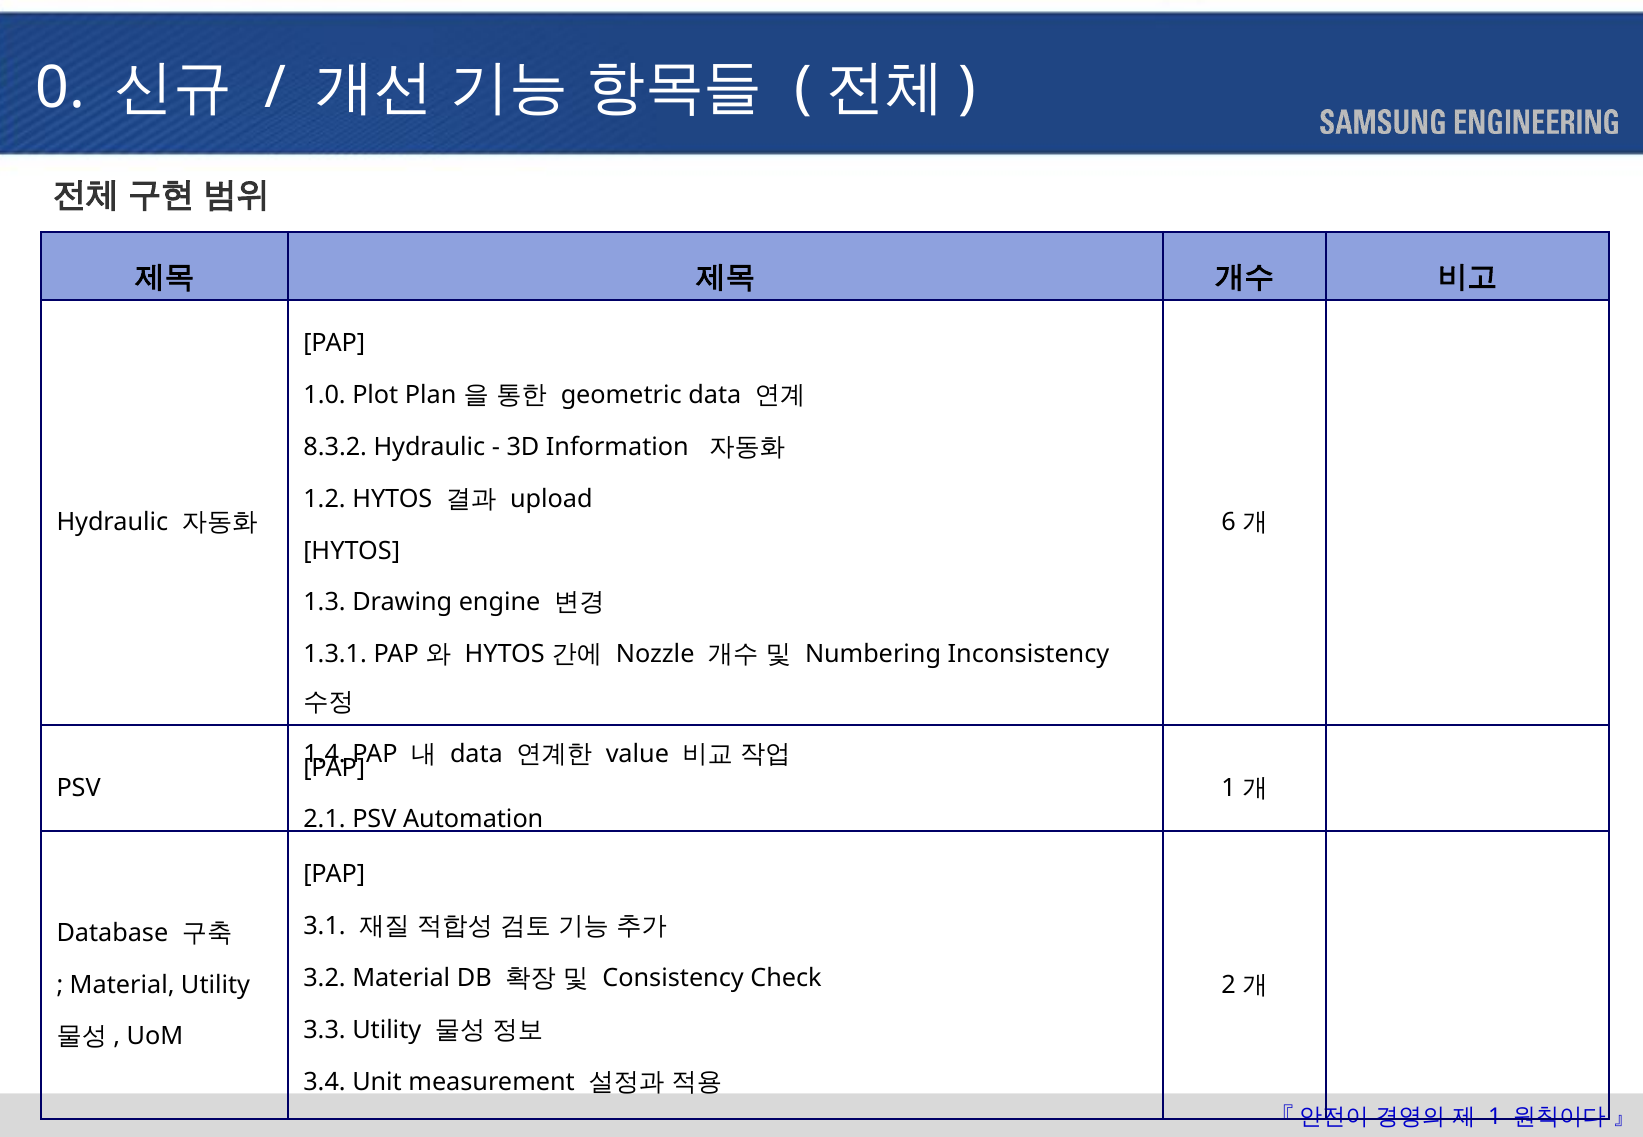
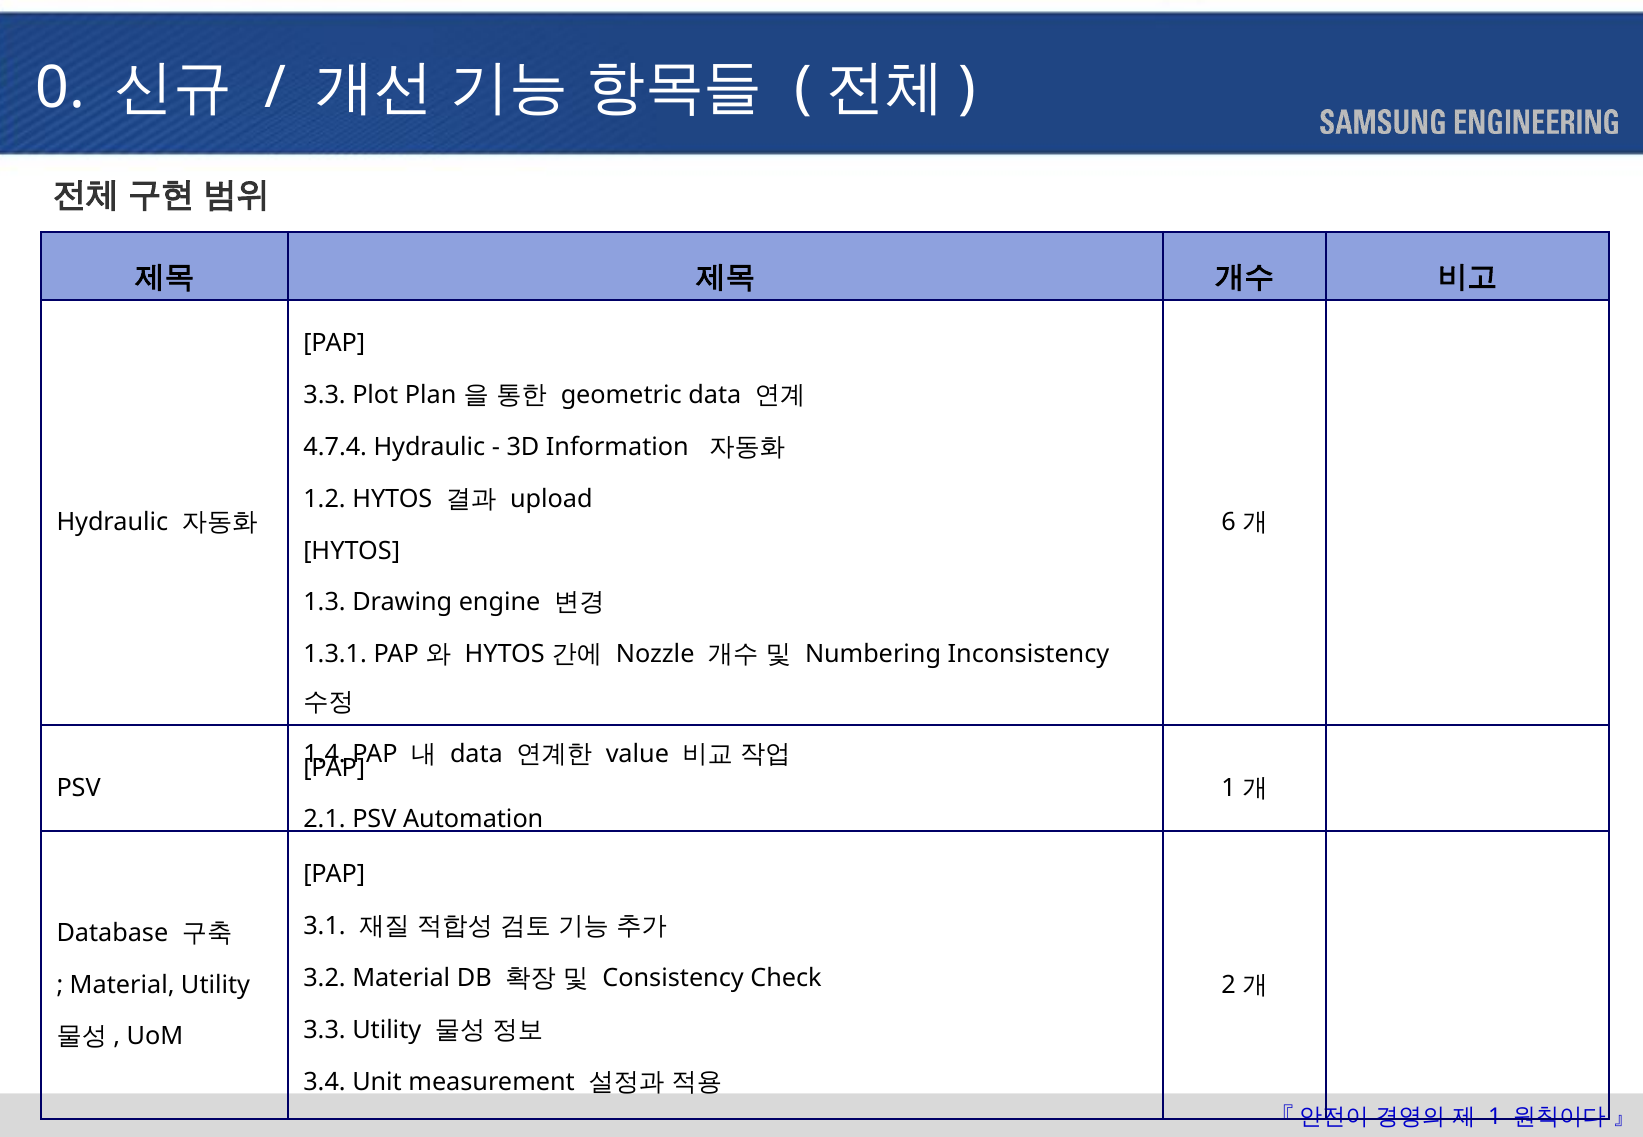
1.0: 1.0 -> 3.3 (325, 395)
8.3.2: 8.3.2 -> 4.7.4 (335, 447)
